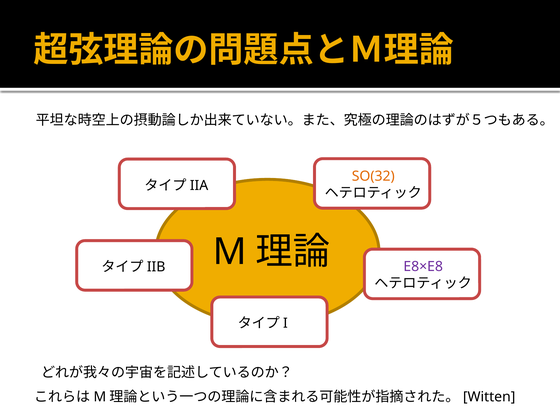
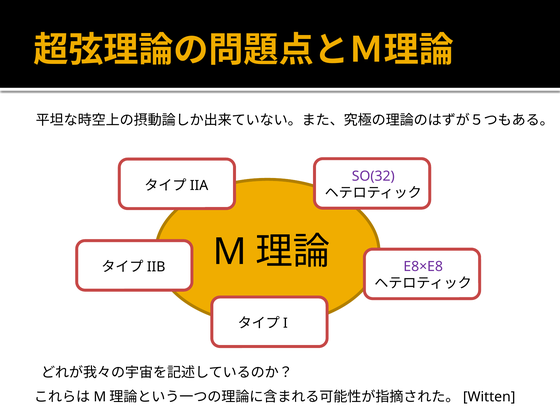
SO(32 colour: orange -> purple (373, 176)
